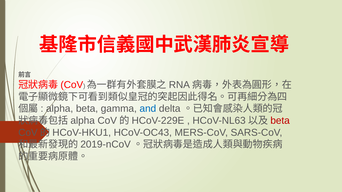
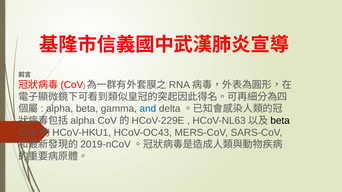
beta colour: red -> black (280, 121)
